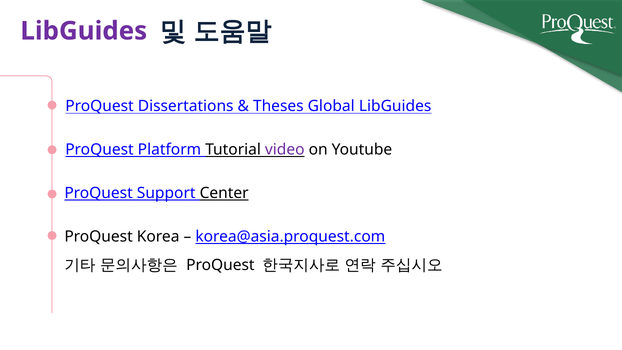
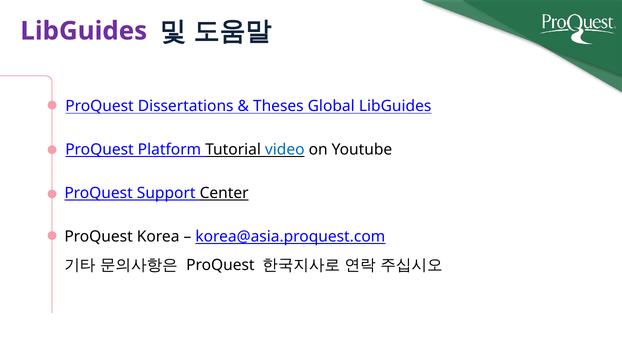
video colour: purple -> blue (285, 149)
